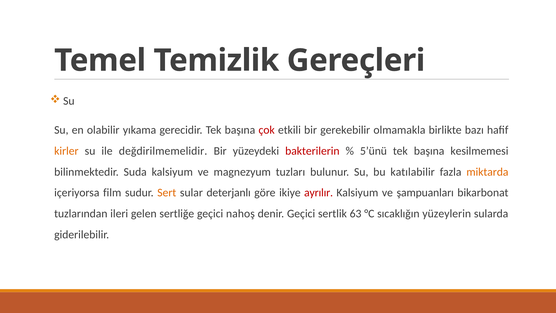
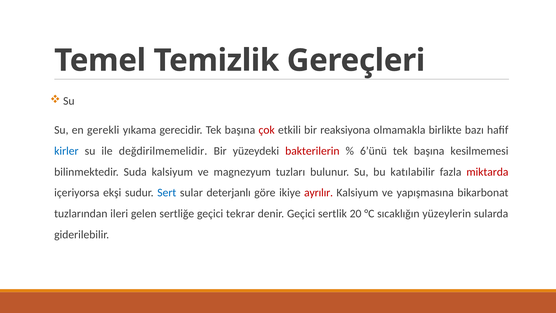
olabilir: olabilir -> gerekli (103, 130)
gerekebilir: gerekebilir -> reaksiyona (345, 130)
kirler colour: orange -> blue (66, 151)
5’ünü: 5’ünü -> 6’ünü (373, 151)
miktarda colour: orange -> red (487, 172)
film: film -> ekşi (112, 193)
Sert colour: orange -> blue (167, 193)
şampuanları: şampuanları -> yapışmasına (425, 193)
nahoş: nahoş -> tekrar (240, 214)
63: 63 -> 20 (356, 214)
